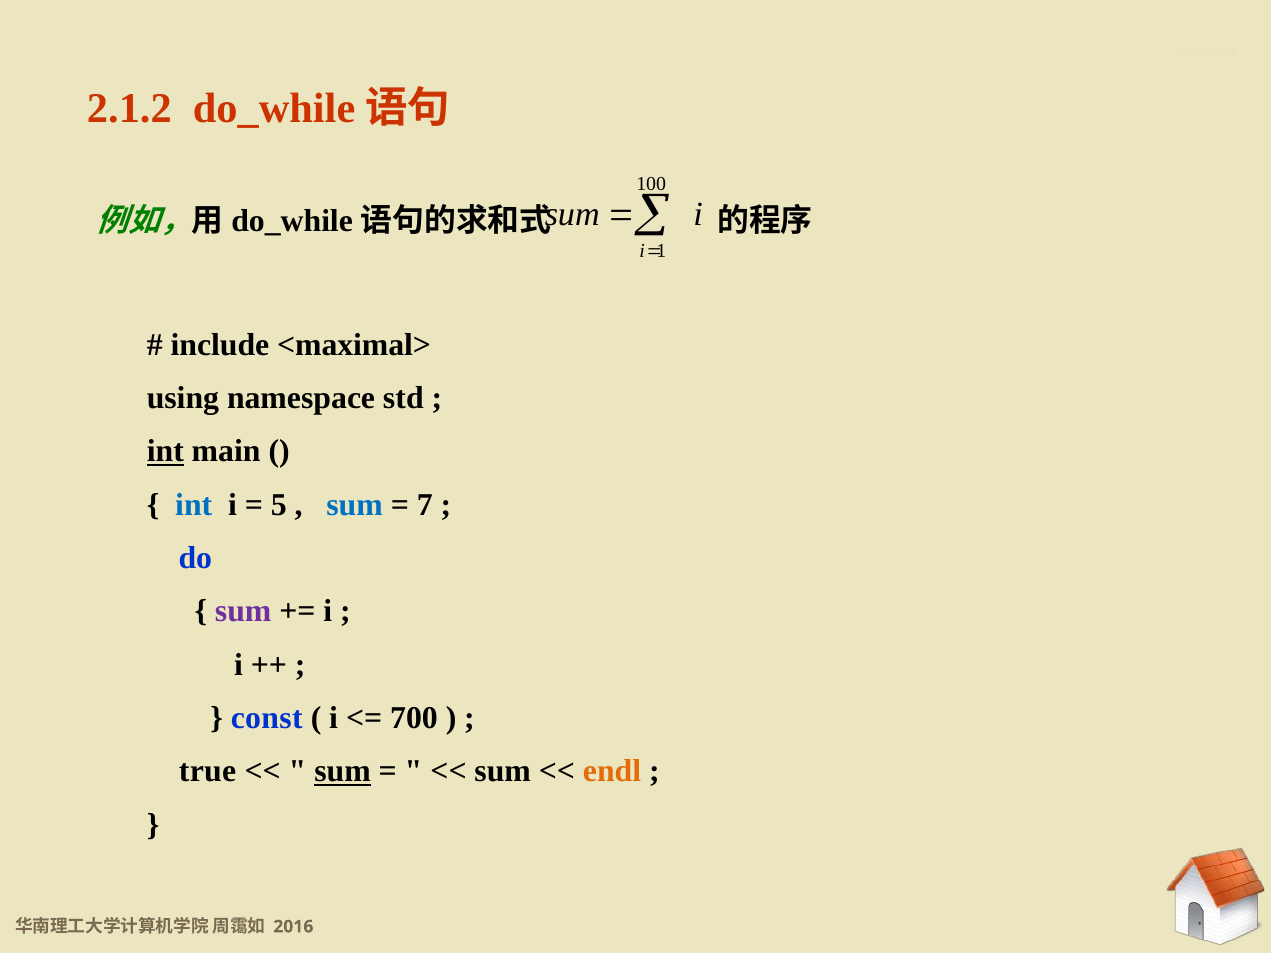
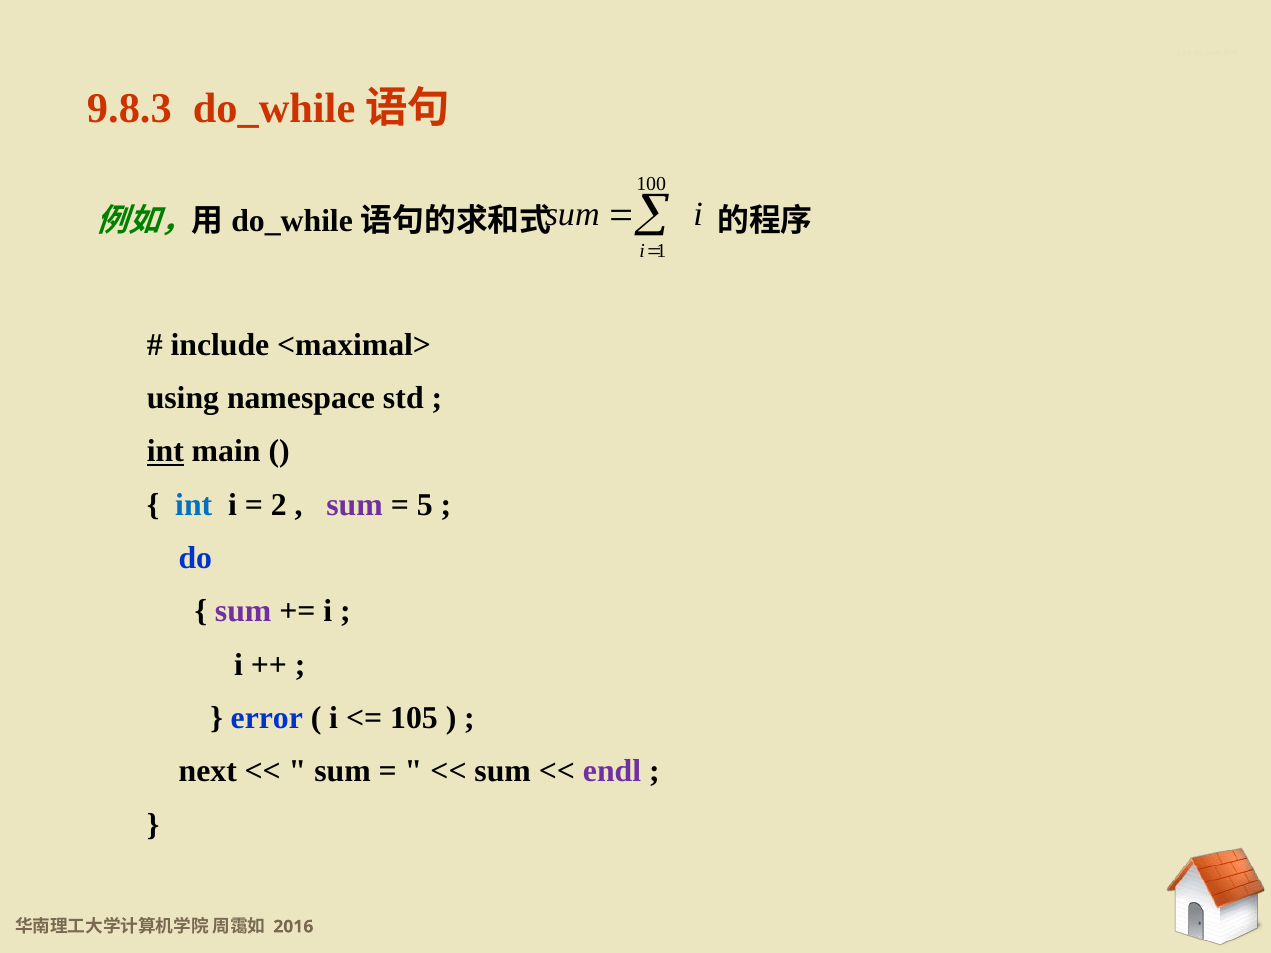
2.1.2: 2.1.2 -> 9.8.3 (129, 109)
5: 5 -> 2 (279, 505)
sum colour: blue -> purple (355, 505)
7: 7 -> 5 (425, 505)
const: const -> error (267, 718)
700: 700 -> 105 (414, 718)
true: true -> next (208, 772)
sum underline: present -> none (343, 772)
endl colour: orange -> purple (612, 772)
